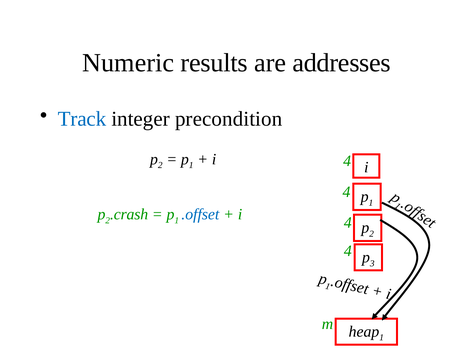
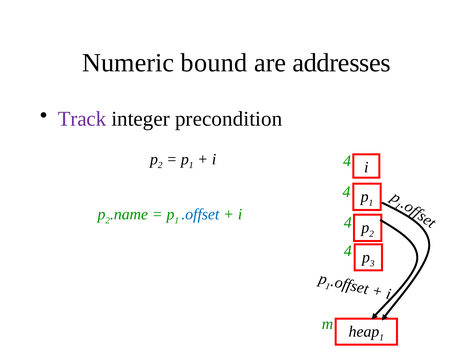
results: results -> bound (214, 63)
Track colour: blue -> purple (82, 119)
.crash: .crash -> .name (129, 214)
